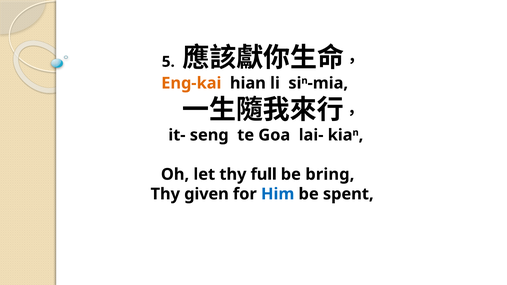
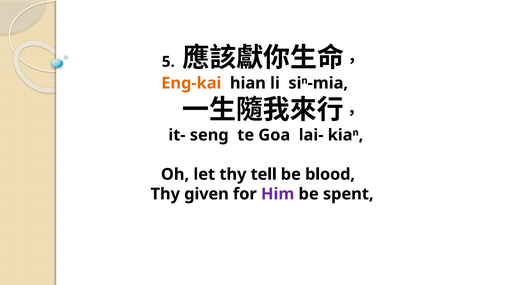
full: full -> tell (264, 174)
bring: bring -> blood (330, 174)
Him colour: blue -> purple (278, 194)
